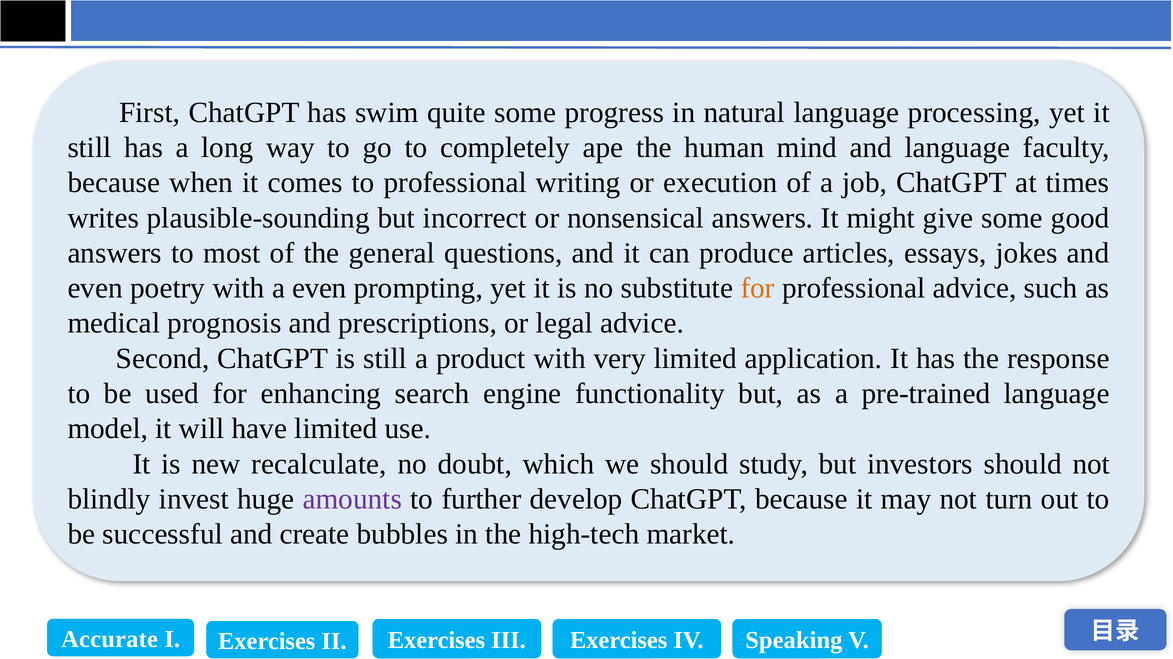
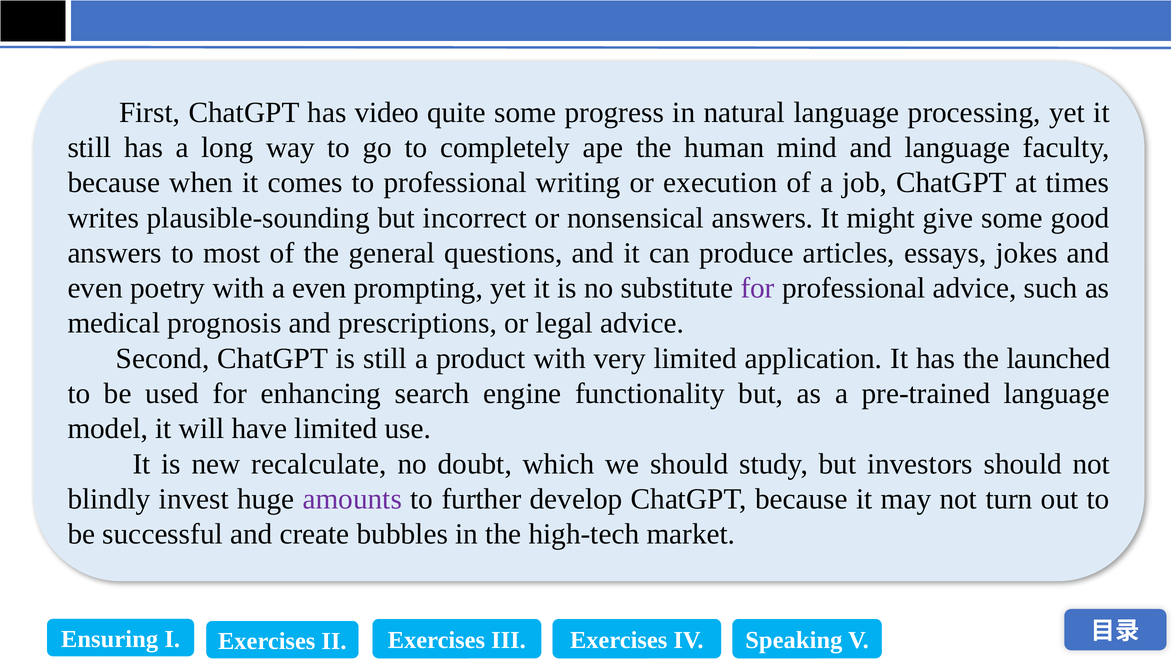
swim: swim -> video (387, 112)
for colour: orange -> purple (758, 288)
response: response -> launched (1059, 359)
Accurate: Accurate -> Ensuring (110, 640)
